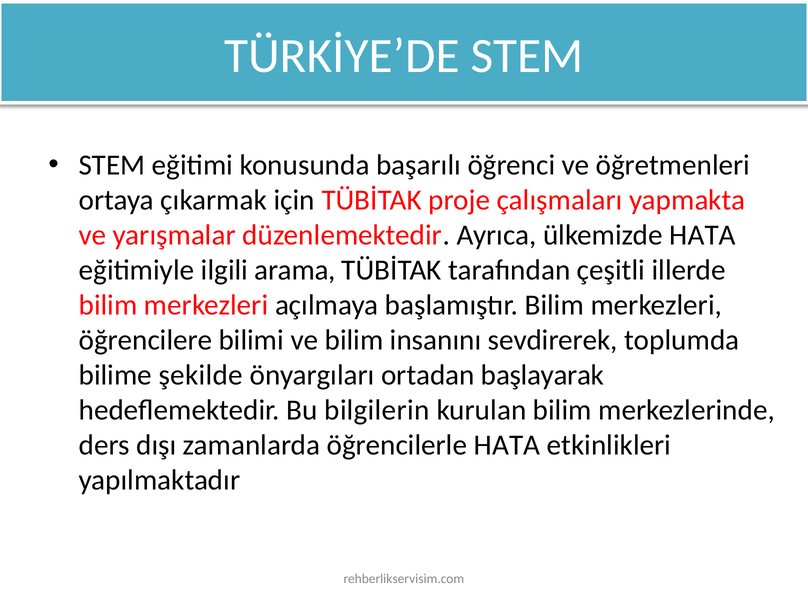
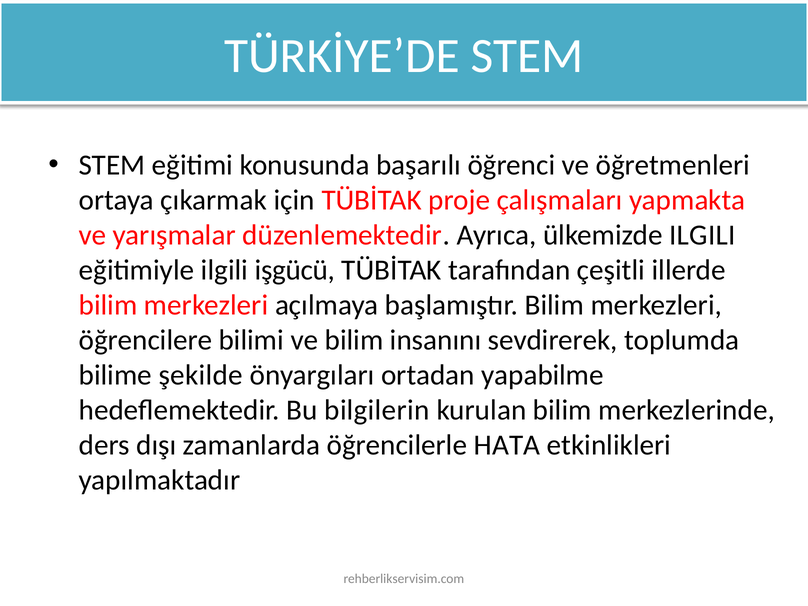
ülkemizde HATA: HATA -> ILGILI (702, 235)
arama: arama -> işgücü (295, 270)
başlayarak: başlayarak -> yapabilme (543, 375)
